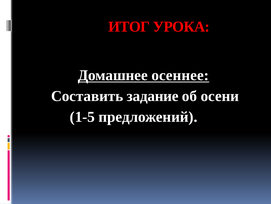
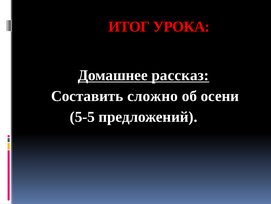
осеннее: осеннее -> рассказ (180, 75)
задание: задание -> сложно (152, 96)
1-5: 1-5 -> 5-5 (82, 116)
